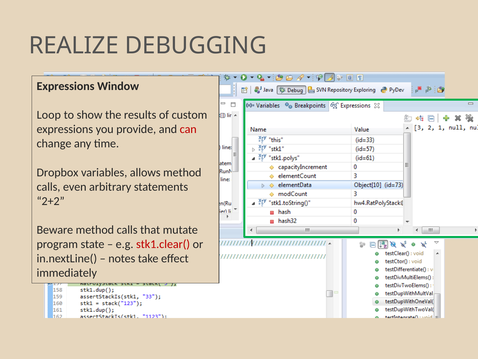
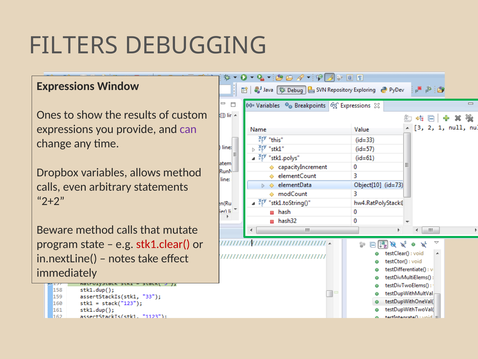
REALIZE: REALIZE -> FILTERS (73, 45)
Loop: Loop -> Ones (49, 115)
can colour: red -> purple (188, 129)
